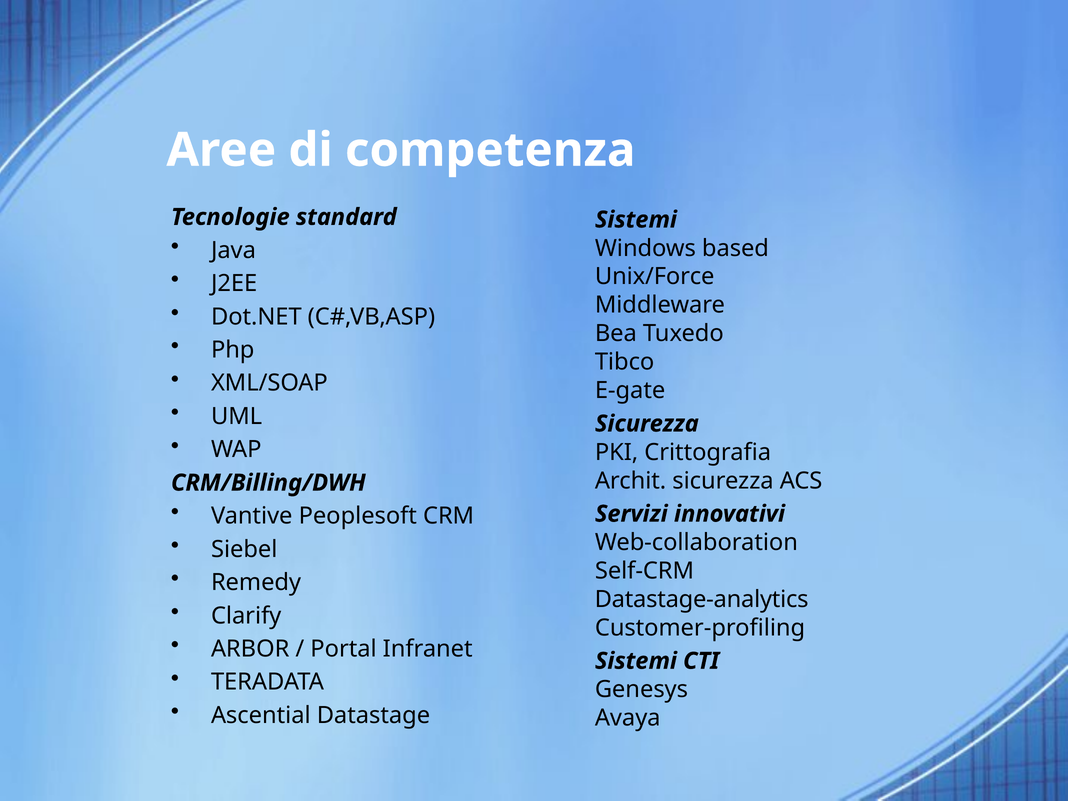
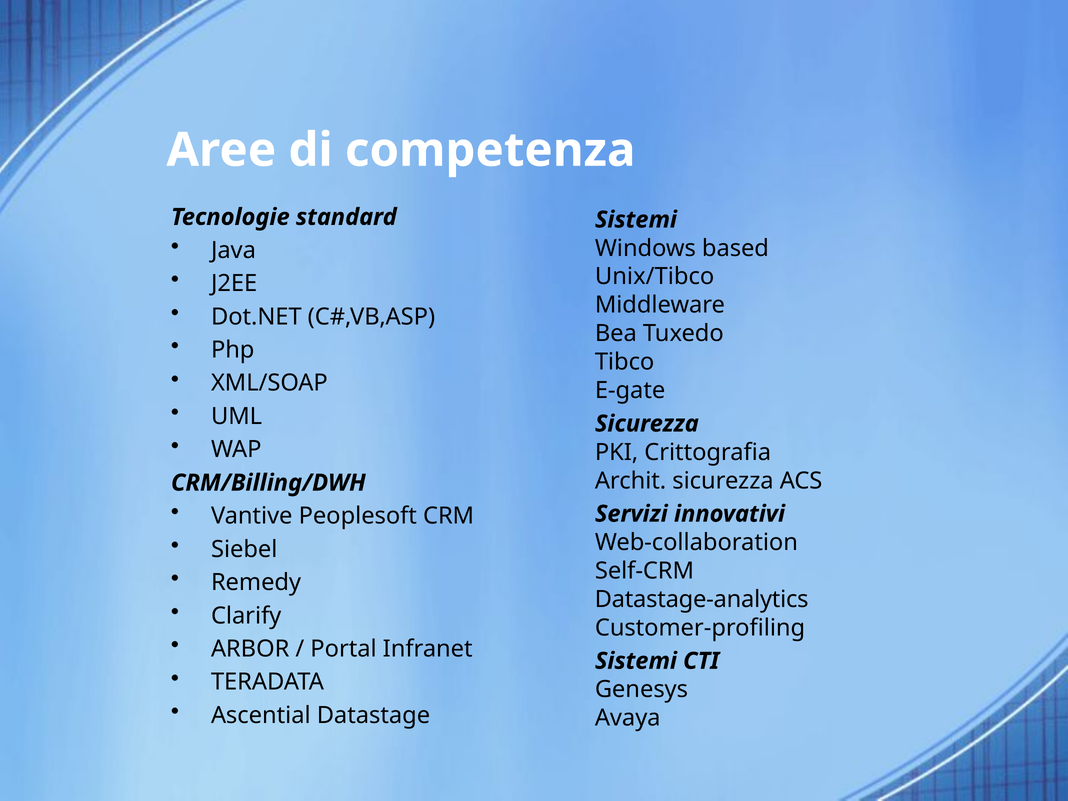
Unix/Force: Unix/Force -> Unix/Tibco (655, 277)
